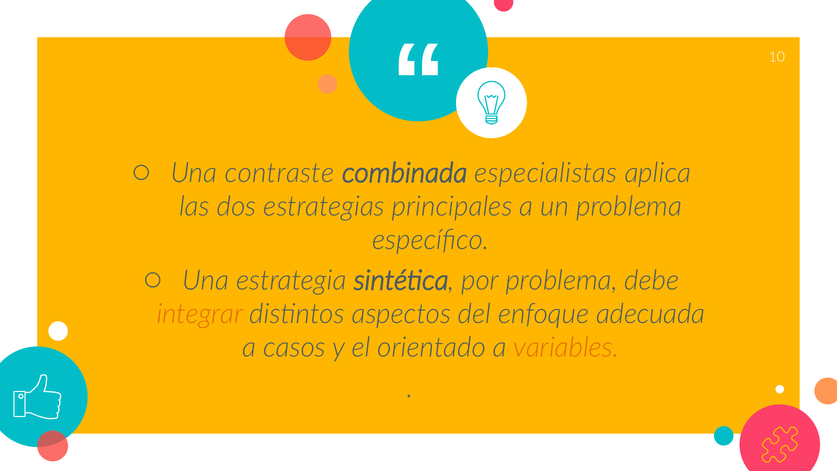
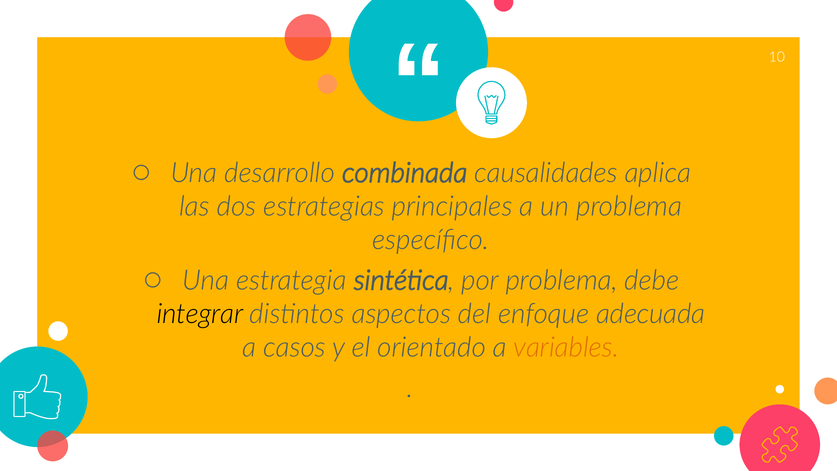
contraste: contraste -> desarrollo (280, 173)
especialistas: especialistas -> causalidades (546, 173)
integrar colour: orange -> black (200, 314)
